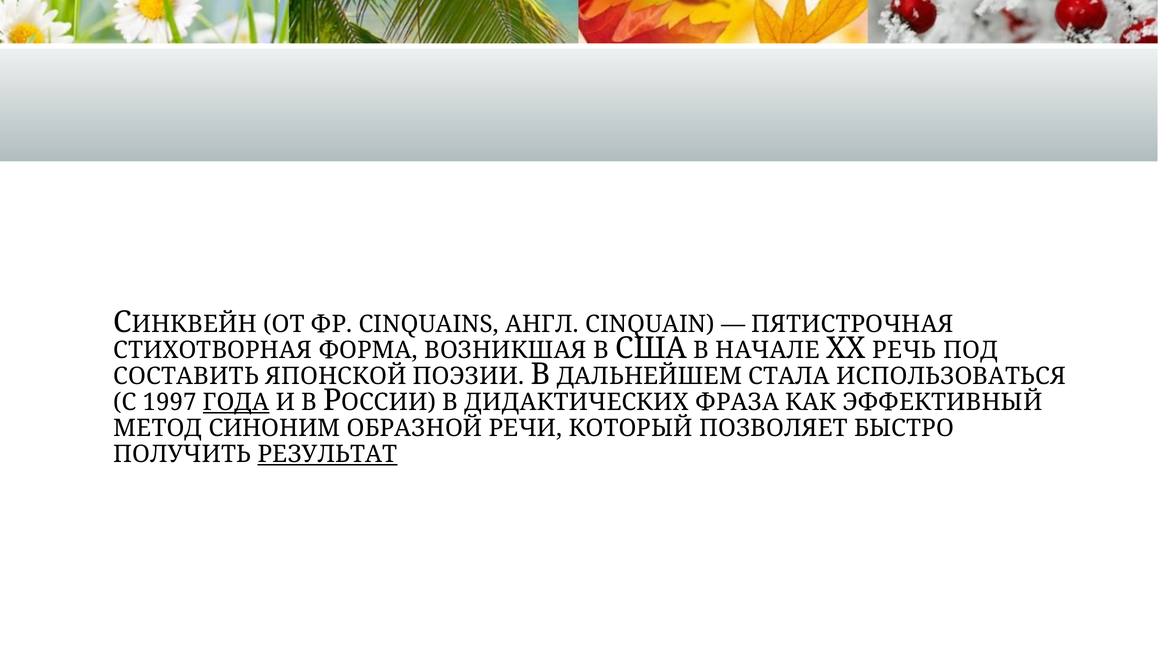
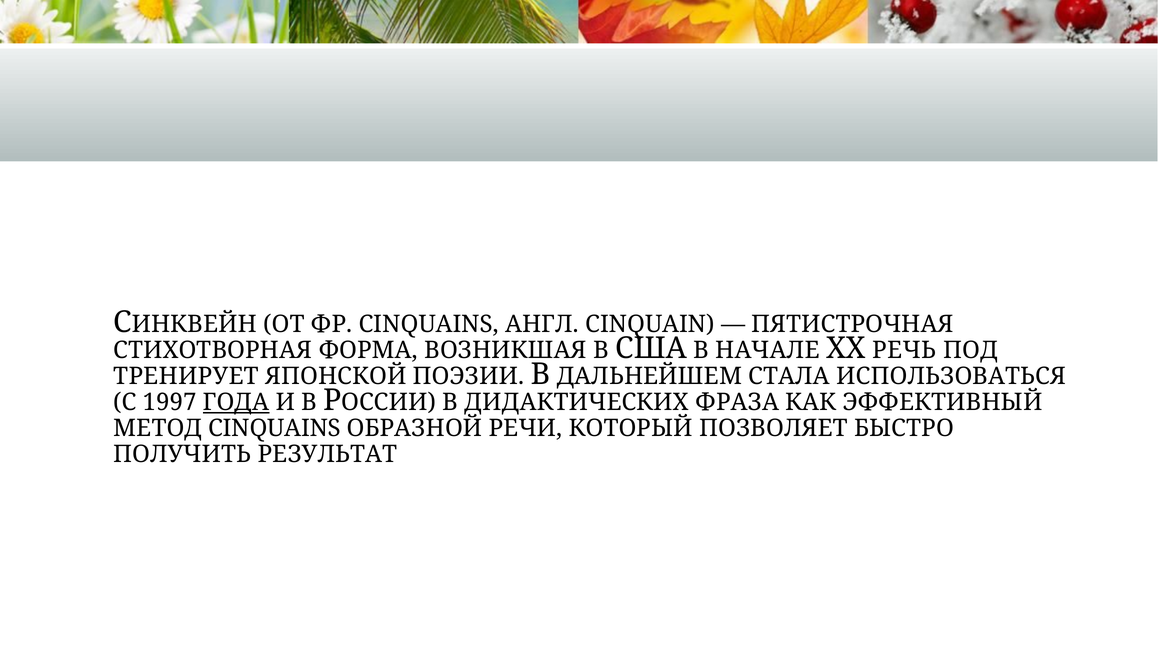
СОСТАВИТЬ: СОСТАВИТЬ -> ТРЕНИРУЕТ (186, 376)
МЕТОД СИНОНИМ: СИНОНИМ -> CINQUAINS (275, 428)
РЕЗУЛЬТАТ underline: present -> none (327, 454)
